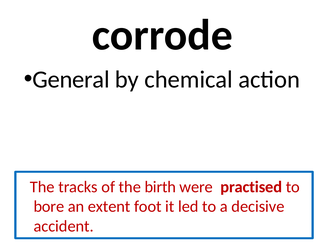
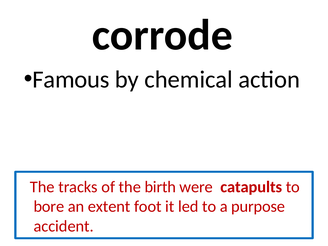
General: General -> Famous (71, 80)
practised: practised -> catapults (251, 187)
decisive: decisive -> purpose (258, 207)
